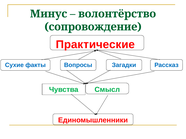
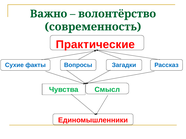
Минус: Минус -> Важно (49, 14)
сопровождение: сопровождение -> современность (93, 27)
